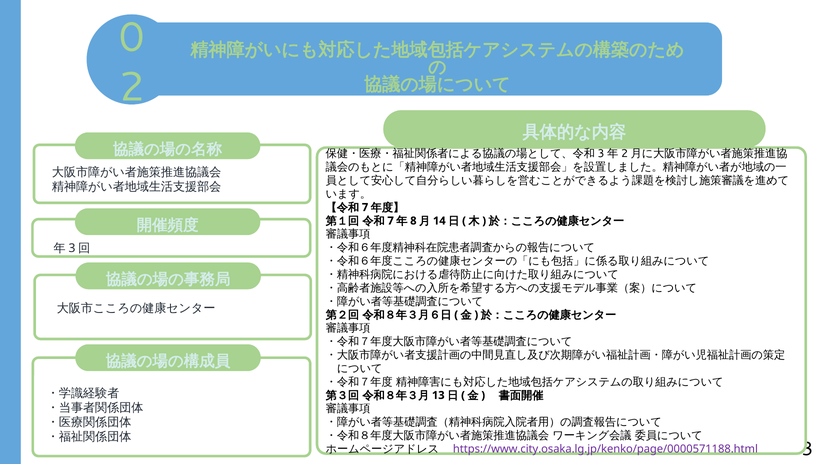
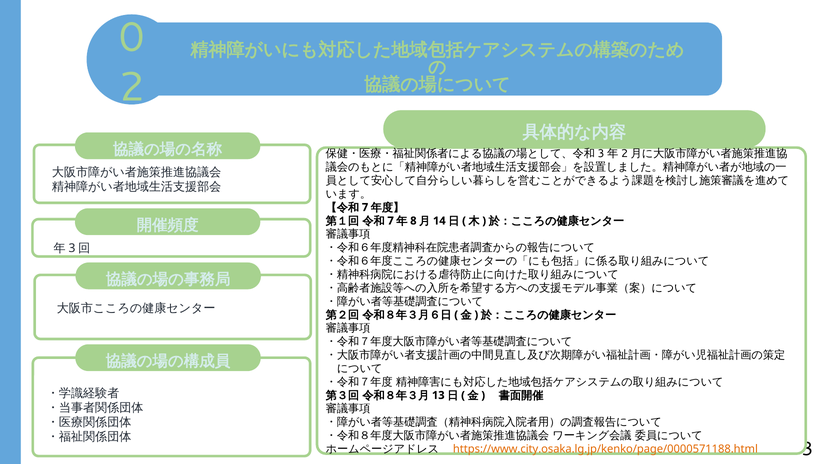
https://www.city.osaka.lg.jp/kenko/page/0000571188.html colour: purple -> orange (605, 449)
